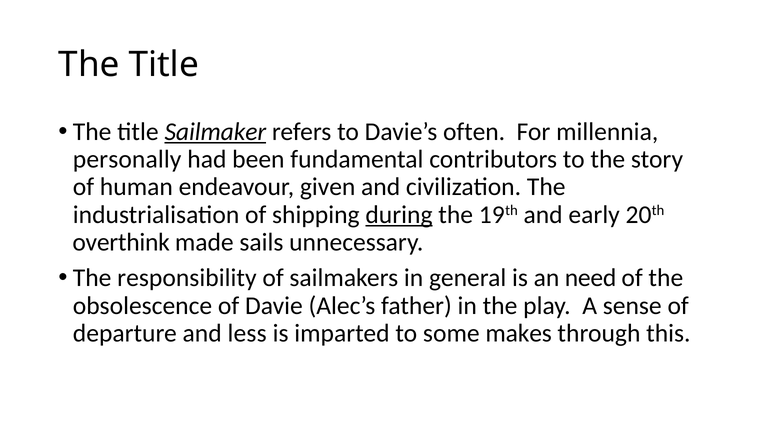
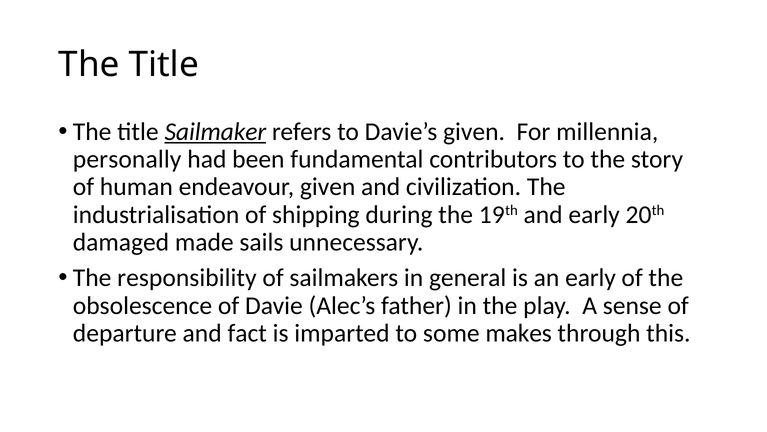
Davie’s often: often -> given (474, 131)
during underline: present -> none (399, 214)
overthink: overthink -> damaged (121, 242)
an need: need -> early (591, 278)
less: less -> fact (247, 333)
